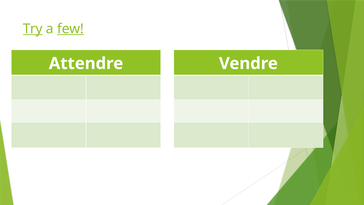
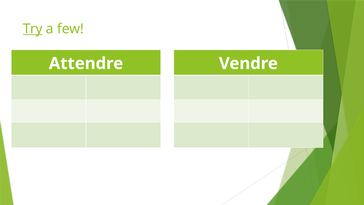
few underline: present -> none (70, 29)
